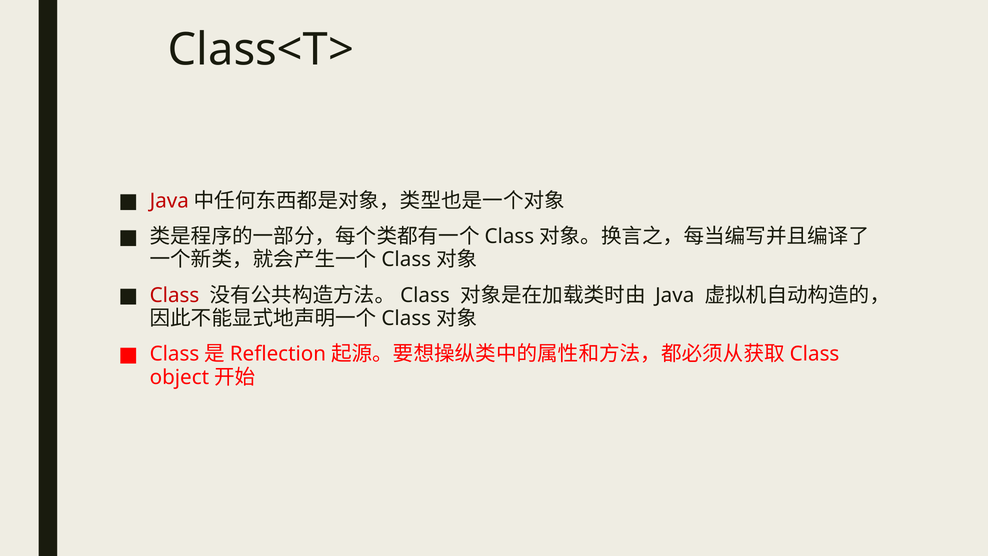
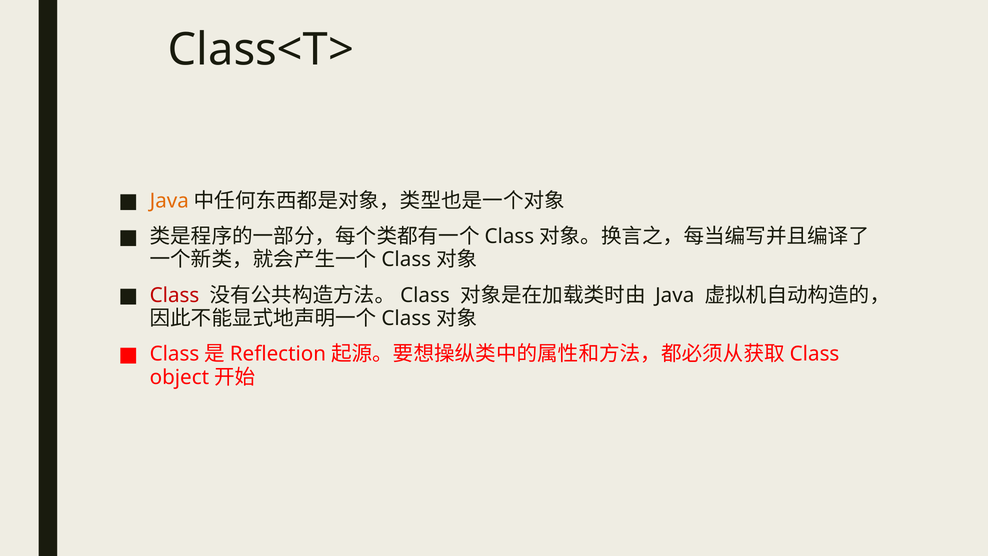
Java colour: red -> orange (169, 201)
